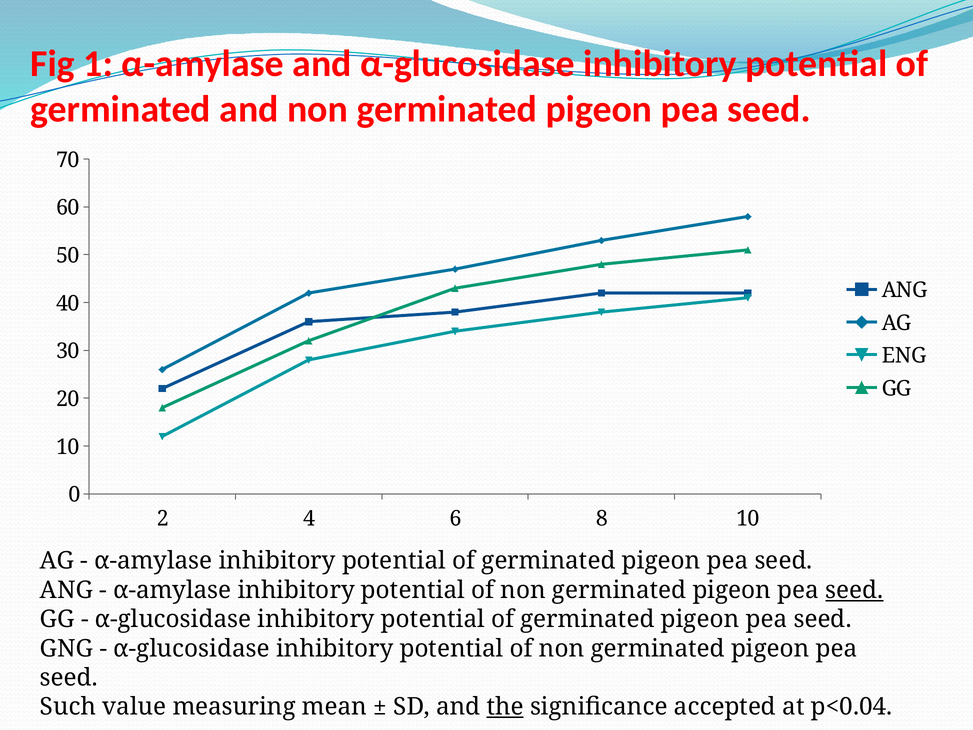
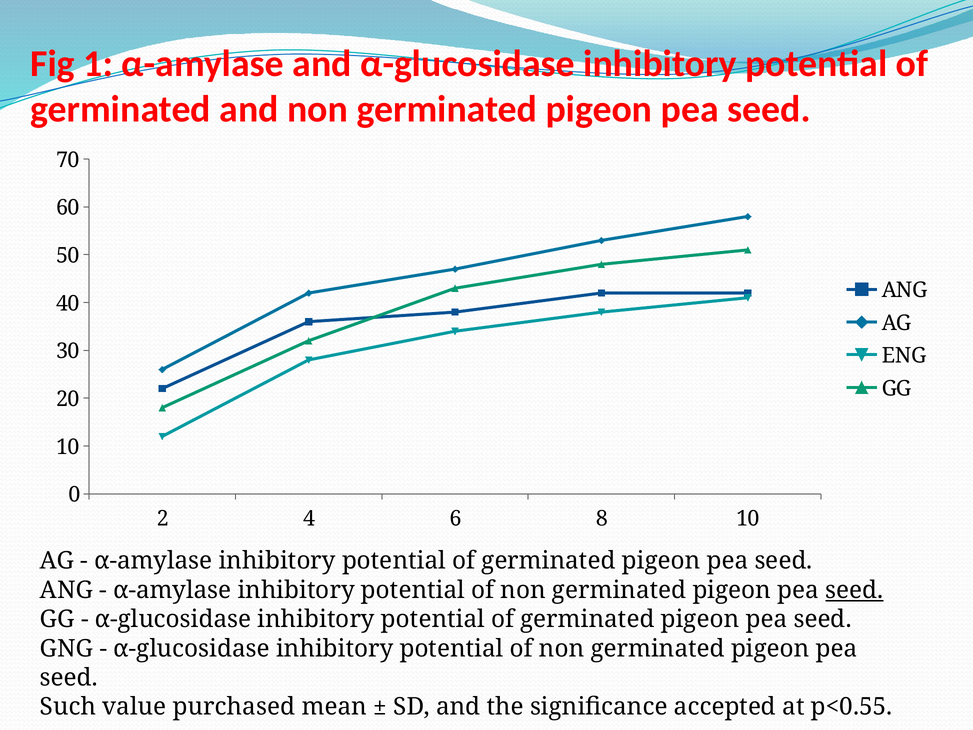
measuring: measuring -> purchased (234, 707)
the underline: present -> none (505, 707)
p<0.04: p<0.04 -> p<0.55 (852, 707)
